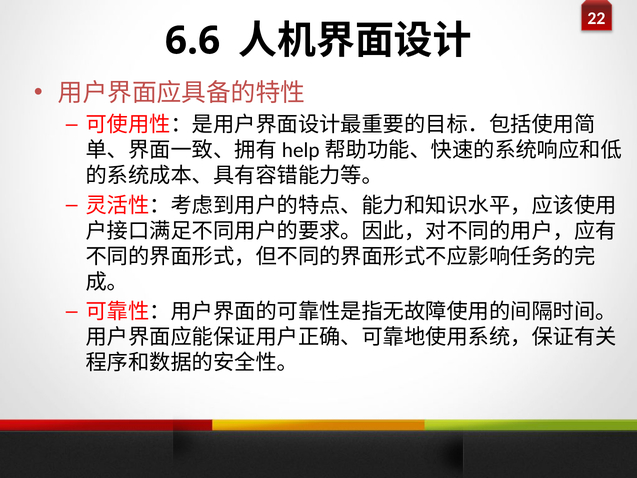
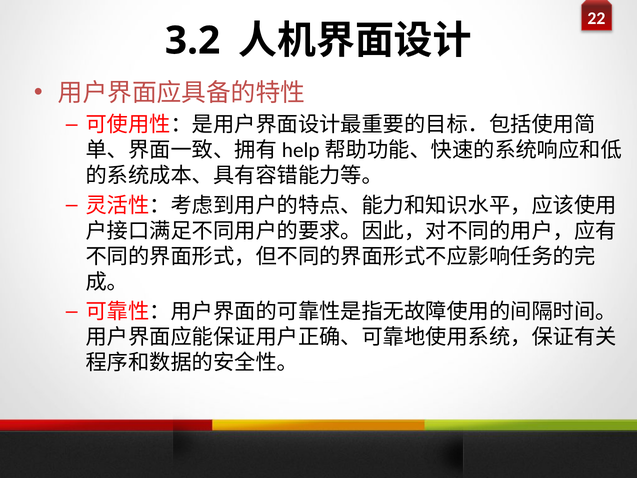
6.6: 6.6 -> 3.2 (193, 41)
